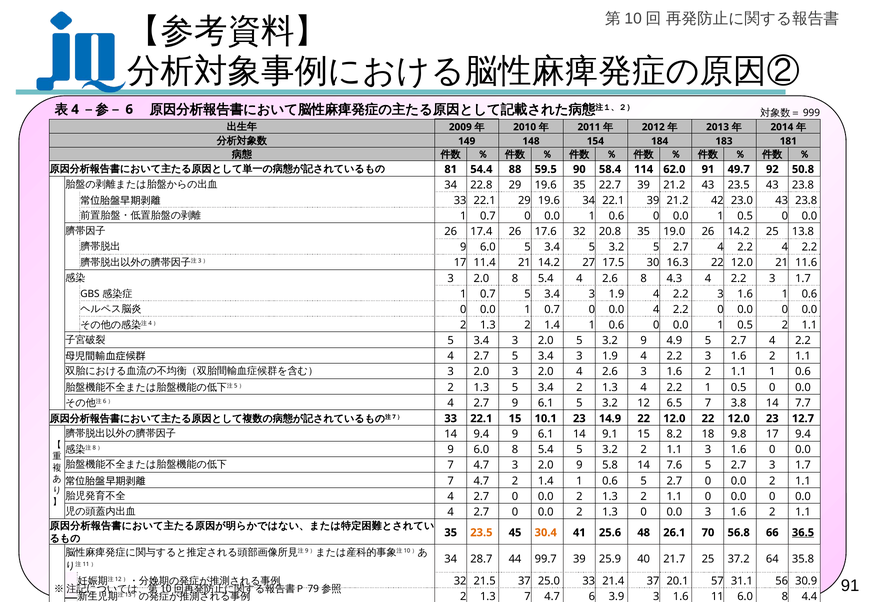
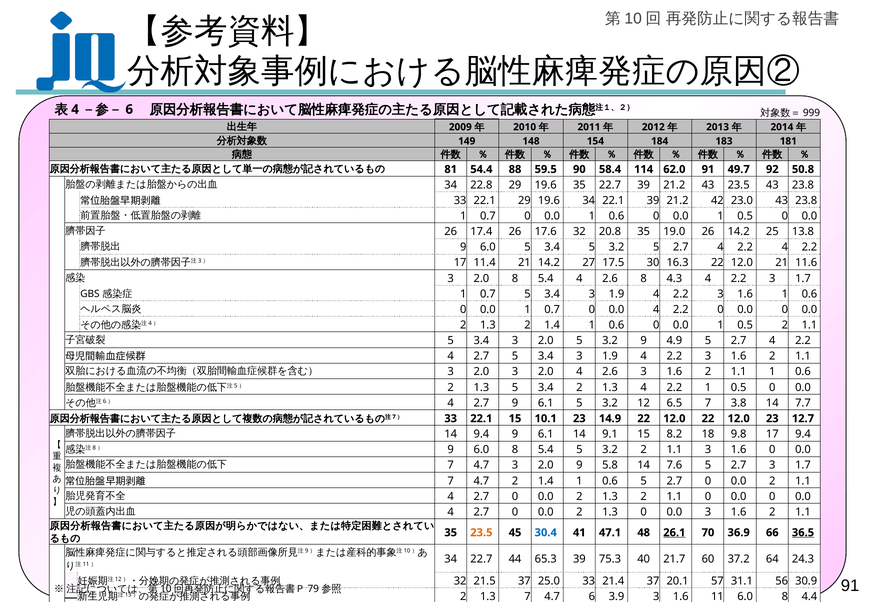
30.4 colour: orange -> blue (546, 533)
25.6: 25.6 -> 47.1 (610, 533)
26.1 underline: none -> present (674, 533)
56.8: 56.8 -> 36.9 (739, 533)
34 28.7: 28.7 -> 22.7 (481, 560)
99.7: 99.7 -> 65.3 (546, 560)
25.9: 25.9 -> 75.3 (610, 560)
21.7 25: 25 -> 60 (708, 560)
35.8: 35.8 -> 24.3 (803, 560)
